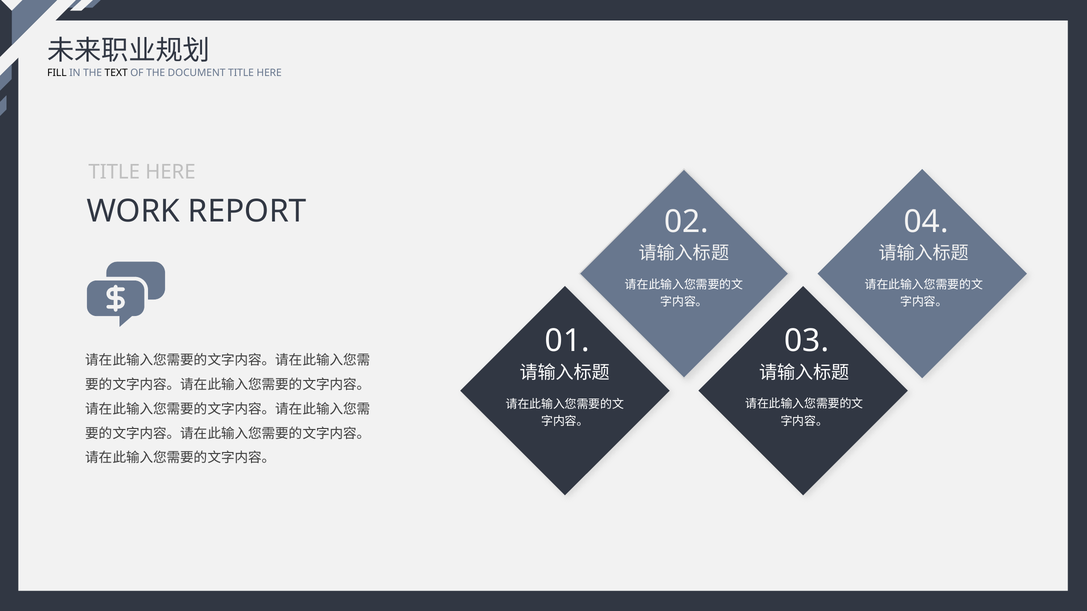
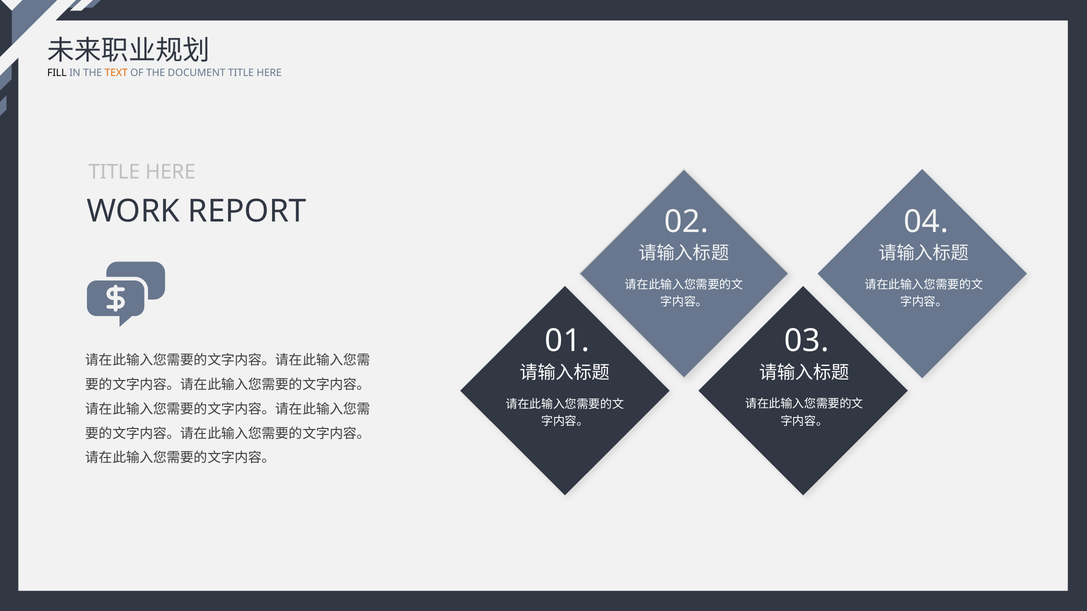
TEXT colour: black -> orange (116, 73)
